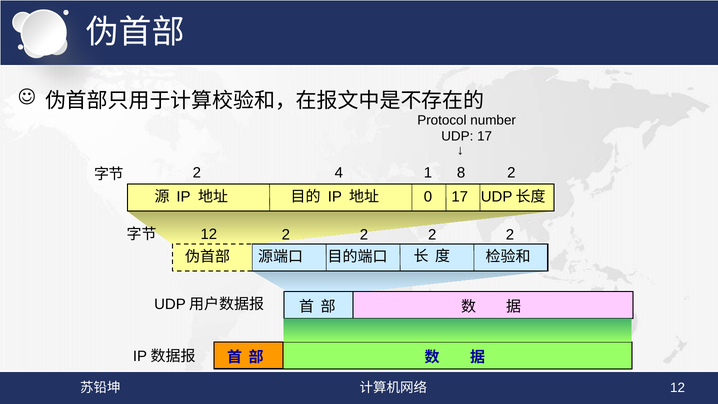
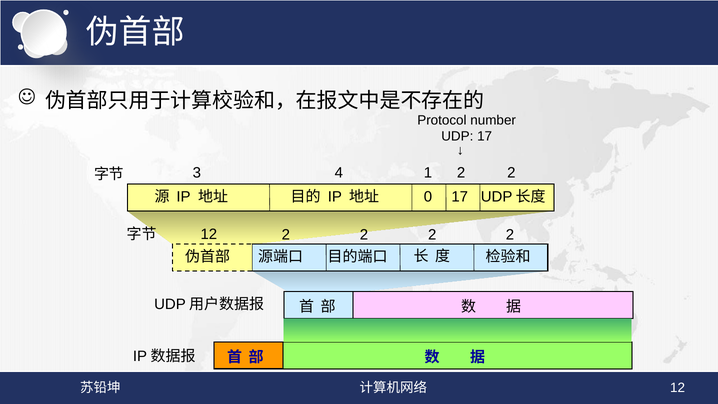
2: 2 -> 3 (197, 173)
1 8: 8 -> 2 (461, 173)
